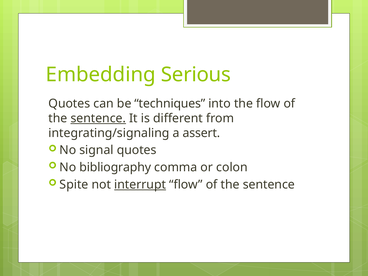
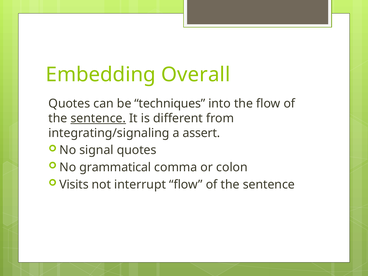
Serious: Serious -> Overall (196, 75)
bibliography: bibliography -> grammatical (115, 167)
Spite: Spite -> Visits (74, 185)
interrupt underline: present -> none (140, 185)
